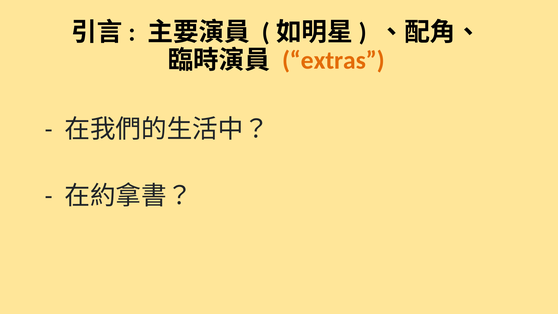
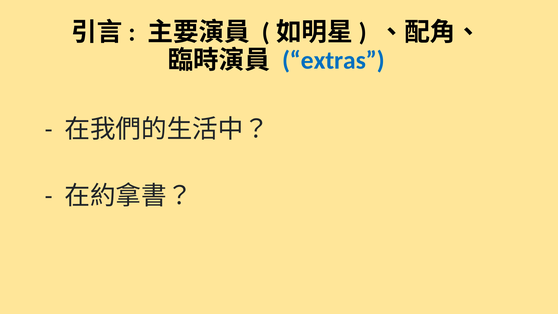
extras colour: orange -> blue (333, 60)
